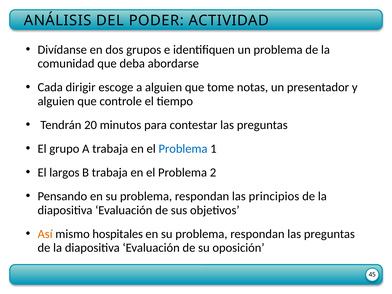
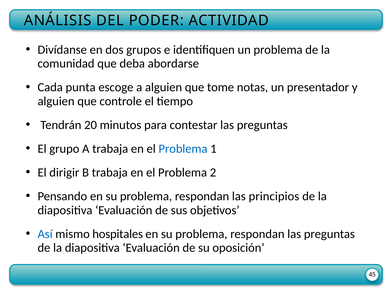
dirigir: dirigir -> punta (81, 87)
largos: largos -> dirigir (64, 172)
Así colour: orange -> blue (45, 234)
